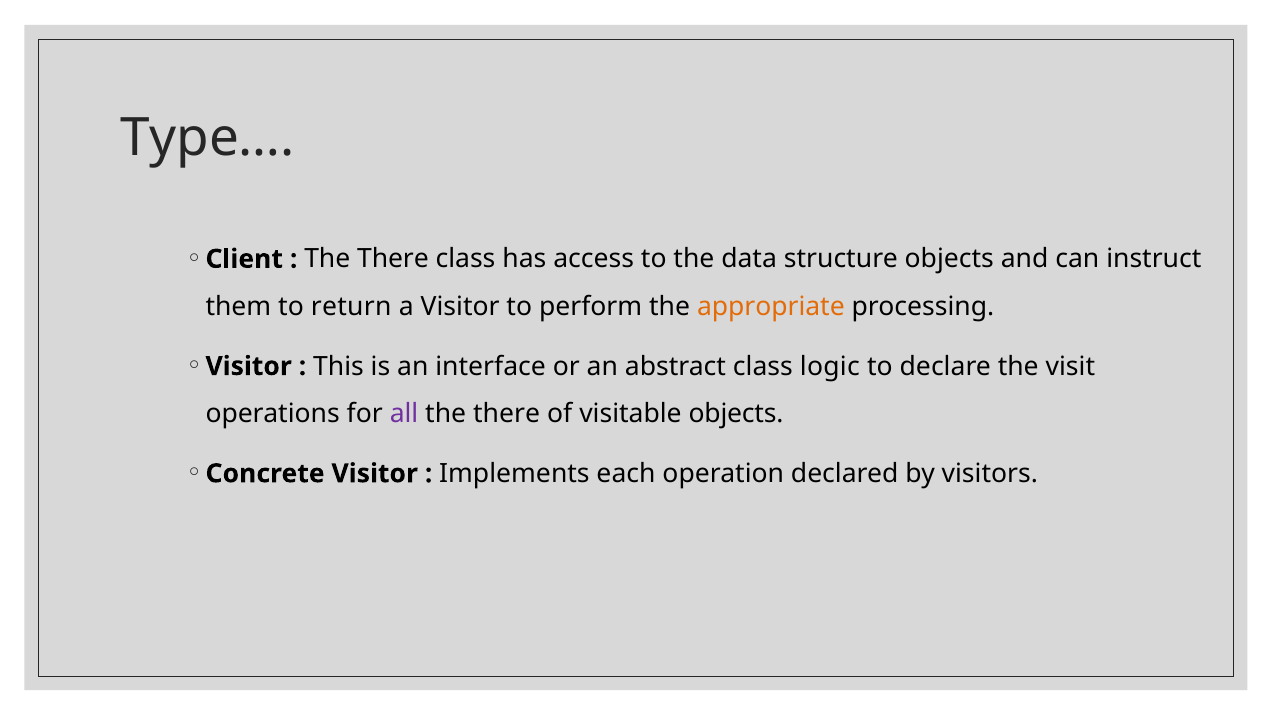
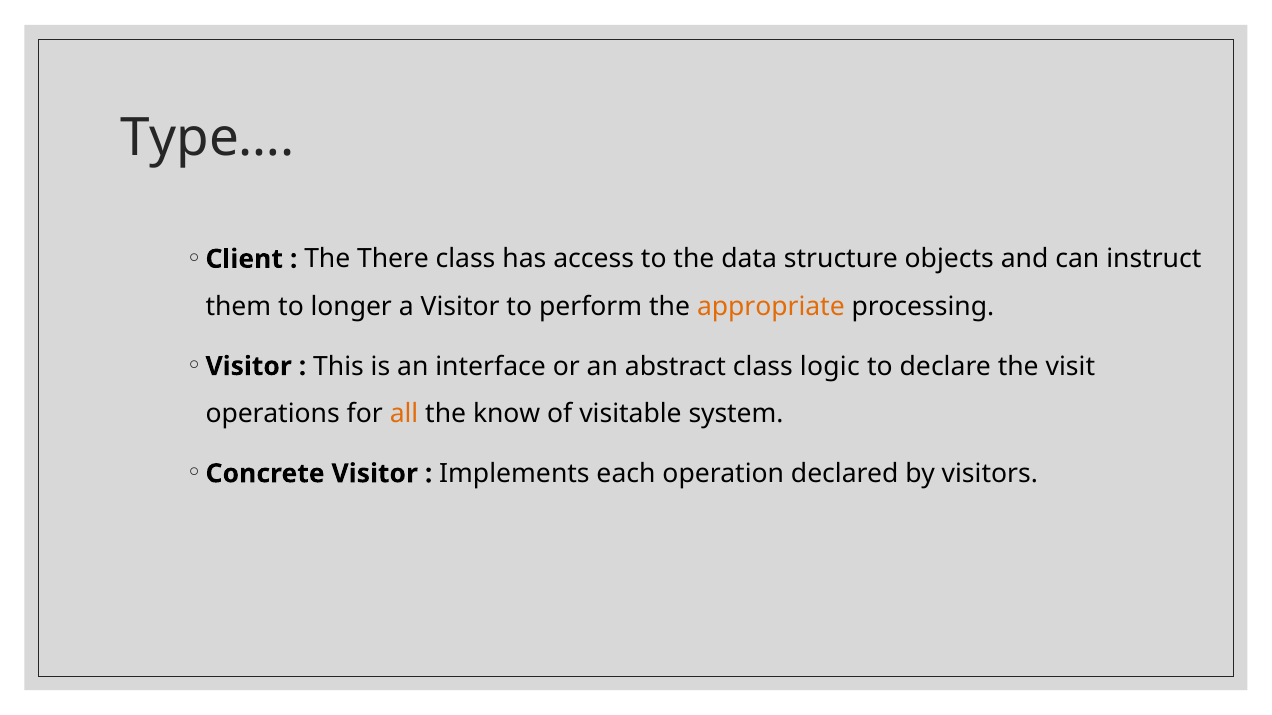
return: return -> longer (351, 307)
all colour: purple -> orange (404, 414)
there: there -> know (507, 414)
visitable objects: objects -> system (736, 414)
